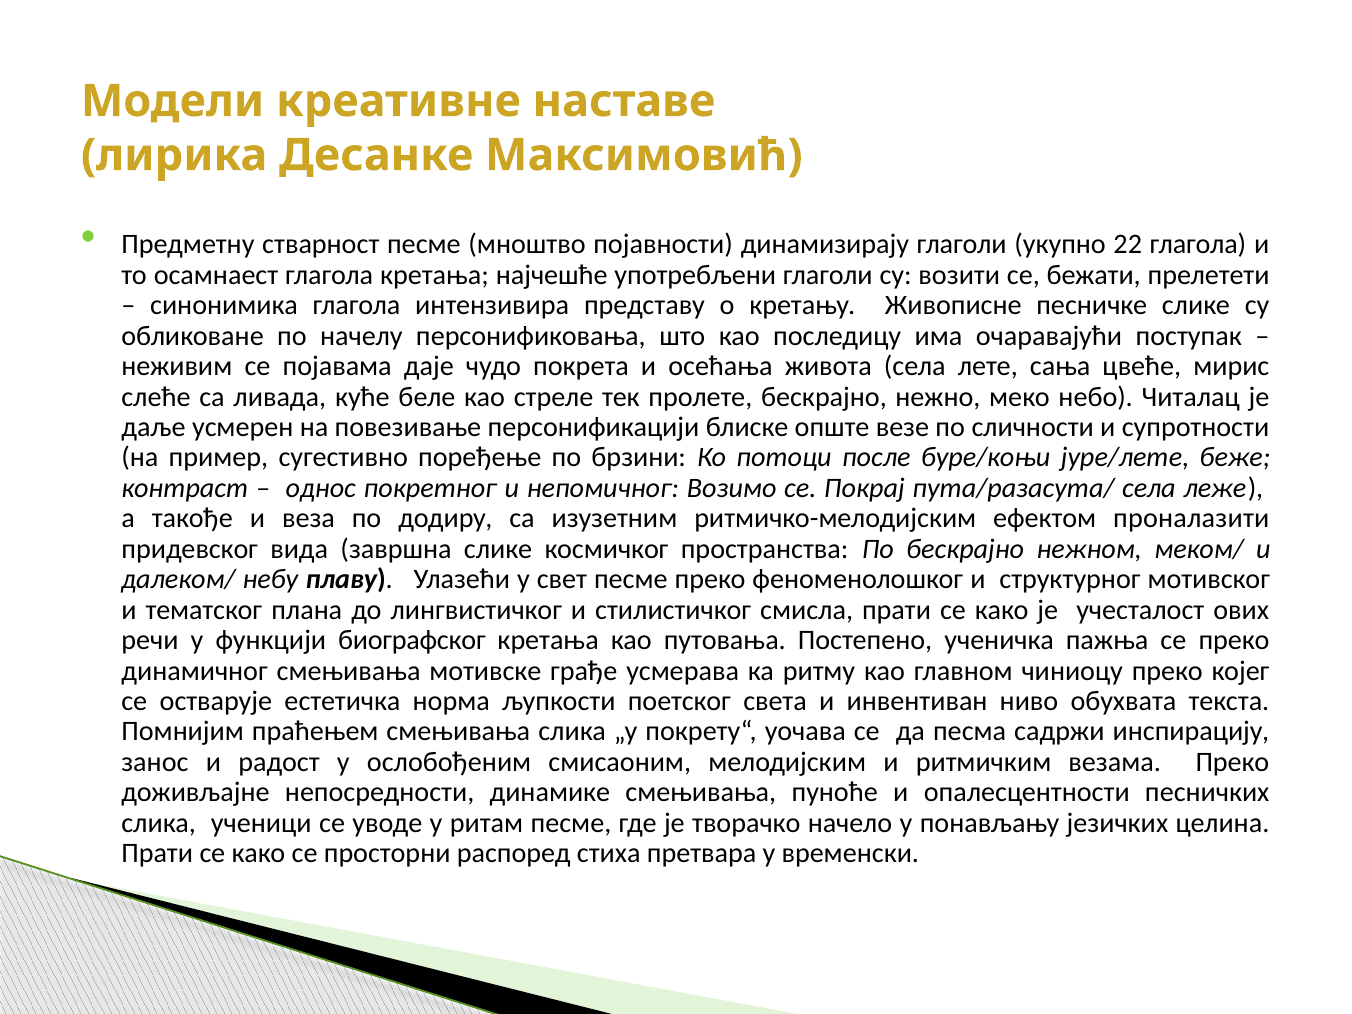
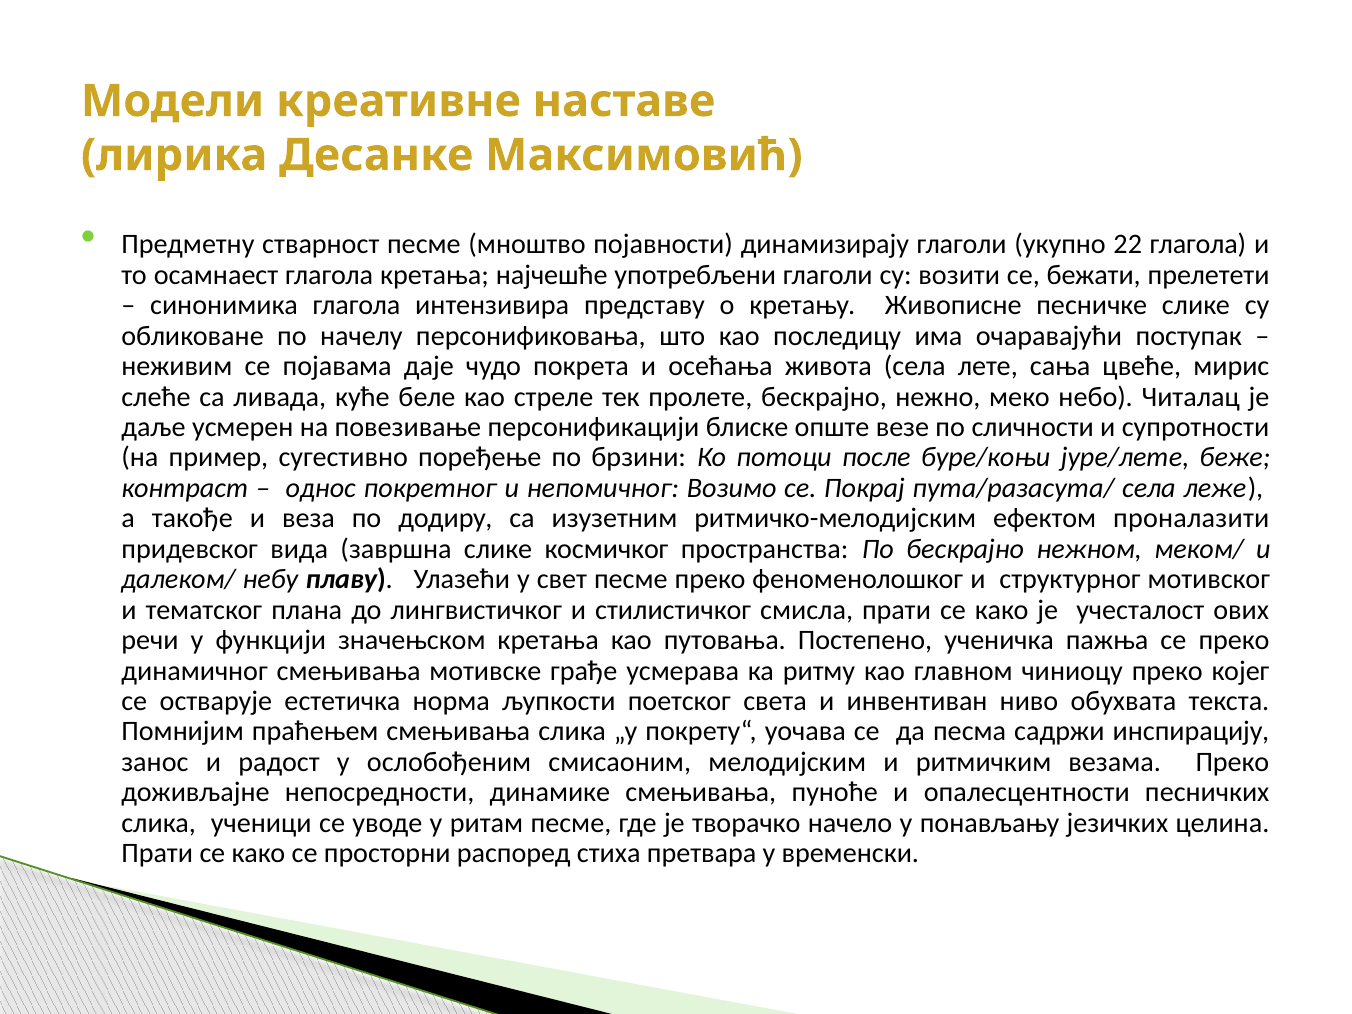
биографског: биографског -> значењском (412, 640)
